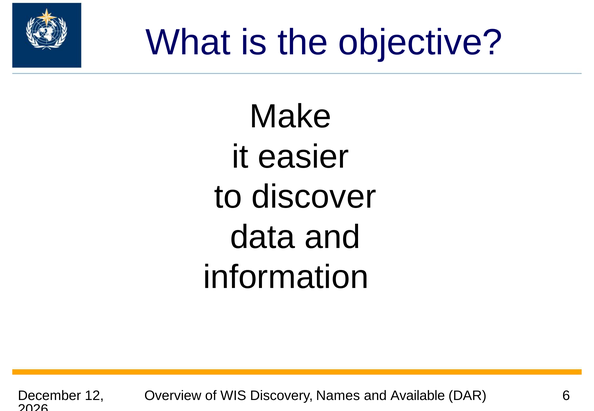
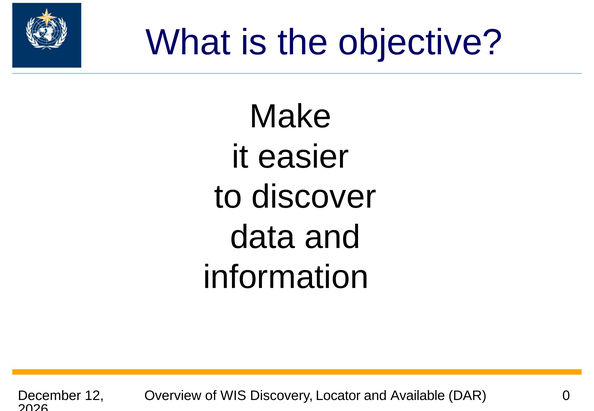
Names: Names -> Locator (338, 396)
6: 6 -> 0 (566, 396)
